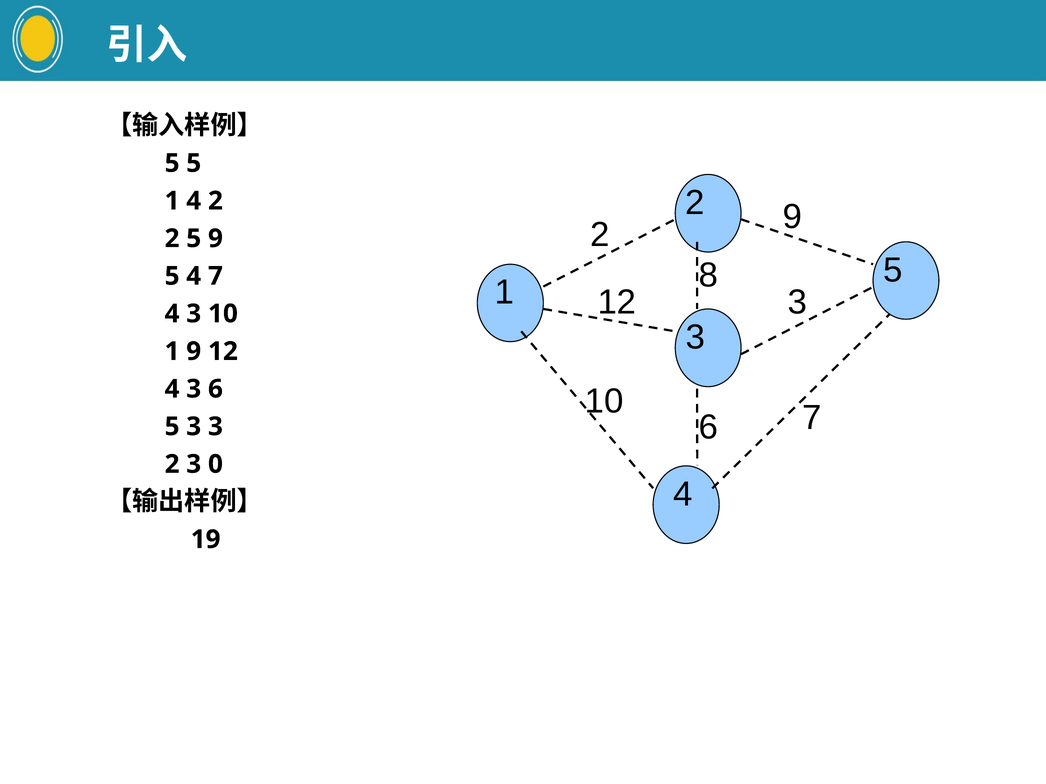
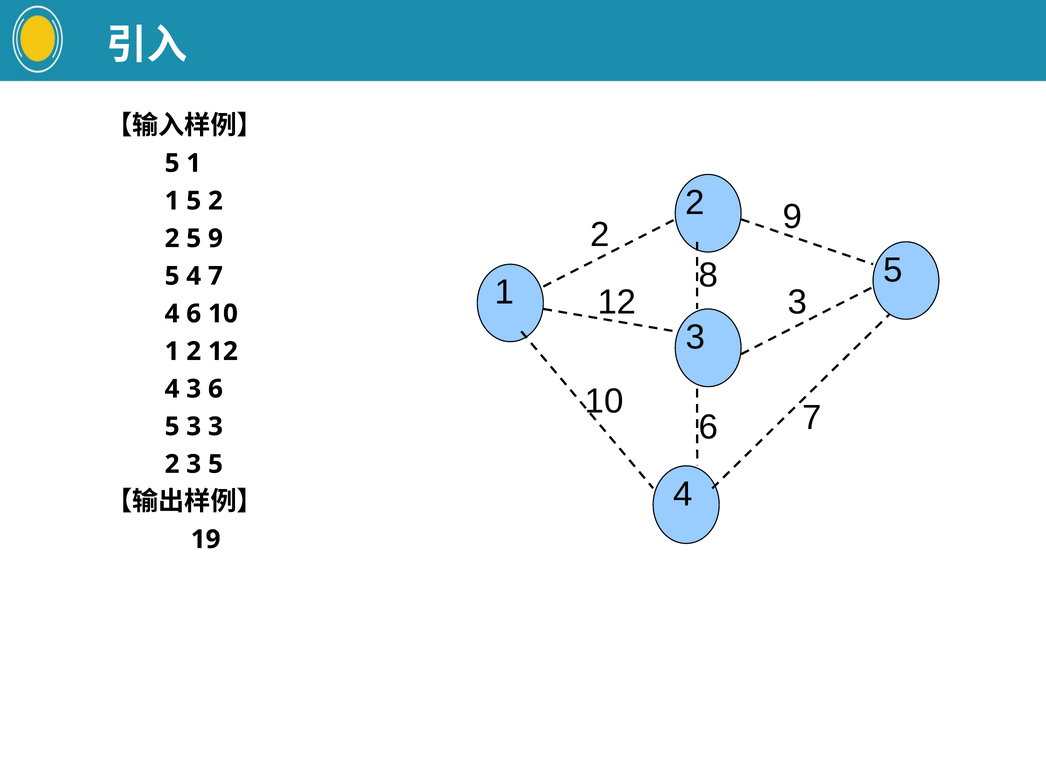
5 5: 5 -> 1 (194, 163)
1 4: 4 -> 5 (194, 201)
3: 3 -> 6 (194, 314)
9: 9 -> 2 (194, 352)
3 0: 0 -> 5 (215, 464)
